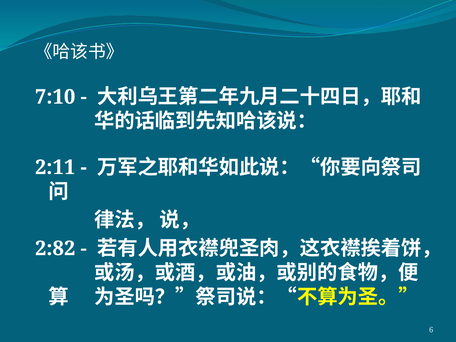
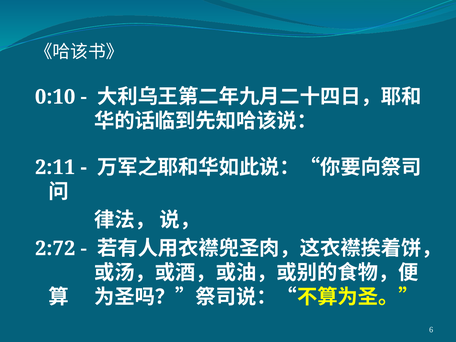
7:10: 7:10 -> 0:10 (55, 97)
2:82: 2:82 -> 2:72 (55, 248)
